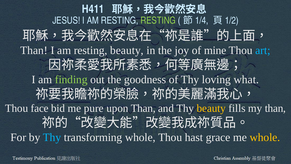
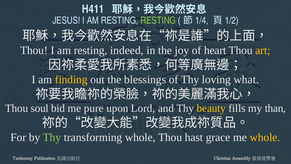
Than: Than -> Thou (34, 50)
resting beauty: beauty -> indeed (127, 50)
mine: mine -> heart (215, 50)
art colour: light blue -> yellow (263, 50)
finding colour: light green -> yellow (71, 79)
goodness: goodness -> blessings (145, 79)
face: face -> soul (40, 108)
upon Than: Than -> Lord (143, 108)
Thy colour: light blue -> light green (52, 137)
